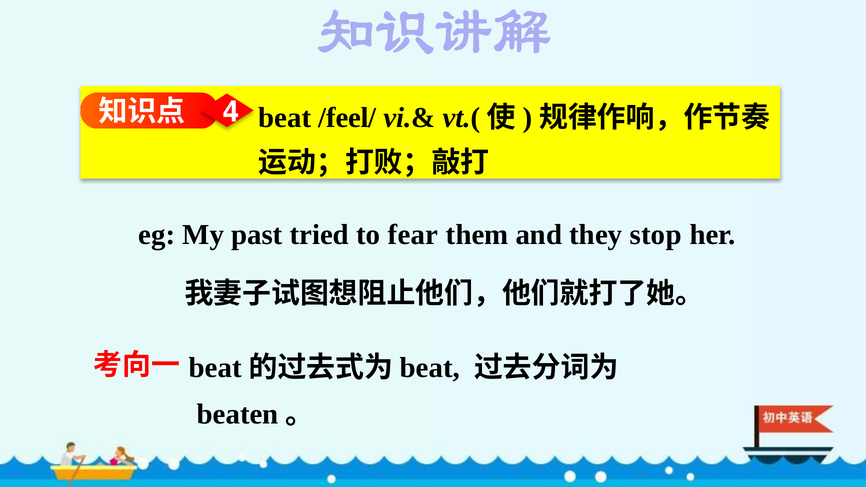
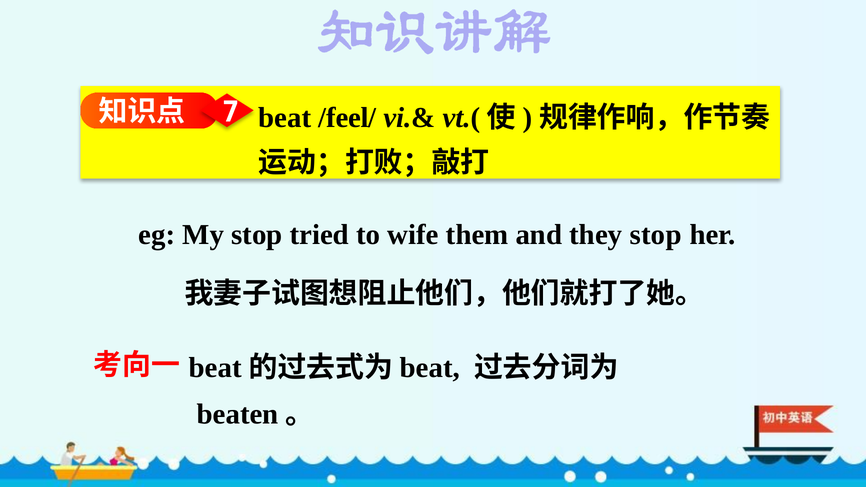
4: 4 -> 7 (231, 112)
My past: past -> stop (257, 235)
fear: fear -> wife (413, 235)
